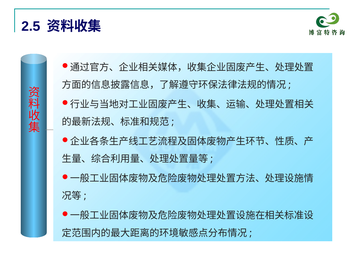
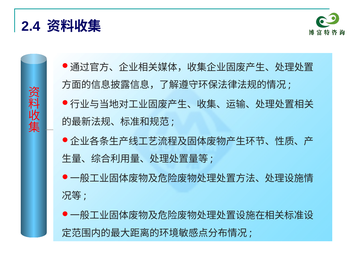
2.5: 2.5 -> 2.4 (31, 26)
